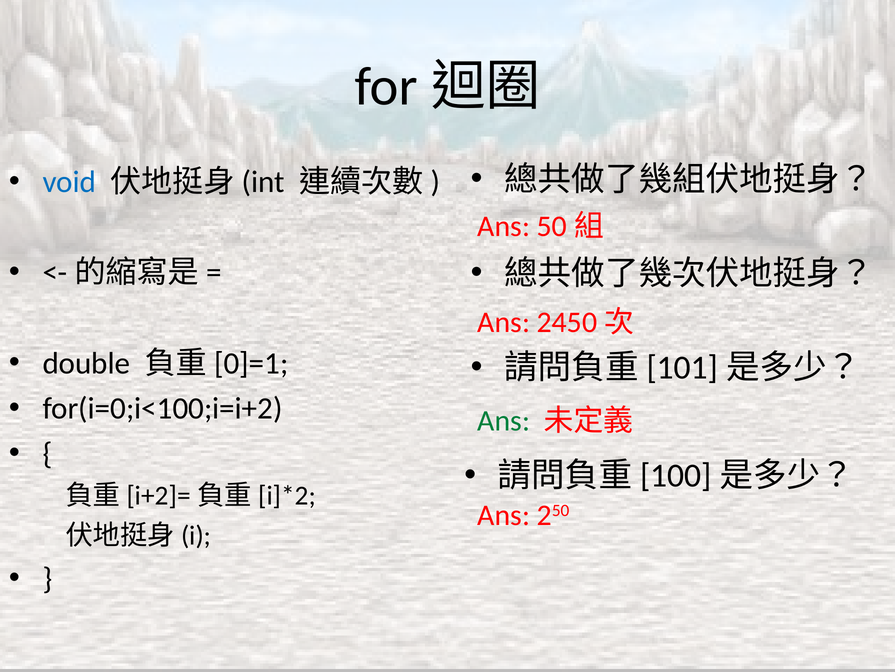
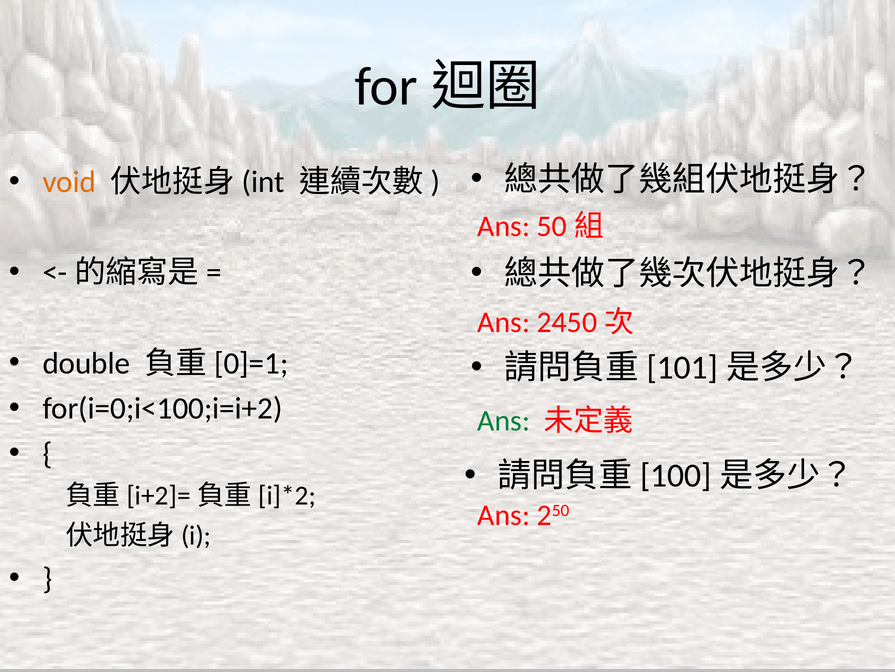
void colour: blue -> orange (69, 182)
